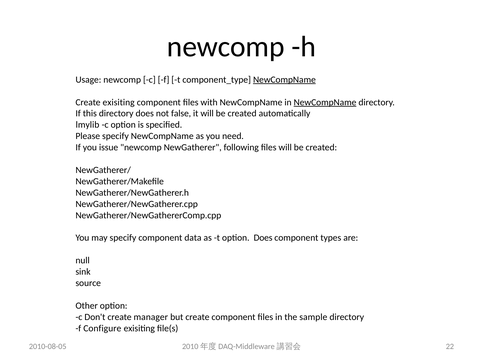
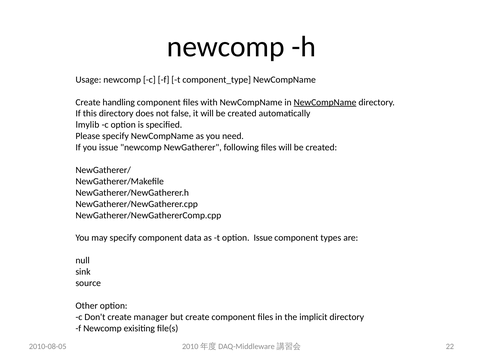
NewCompName underline: present -> none (284, 79)
Create exisiting: exisiting -> handling (119, 102)
option Does: Does -> Issue (263, 237)
sample: sample -> implicit (313, 316)
f Configure: Configure -> Newcomp (102, 328)
